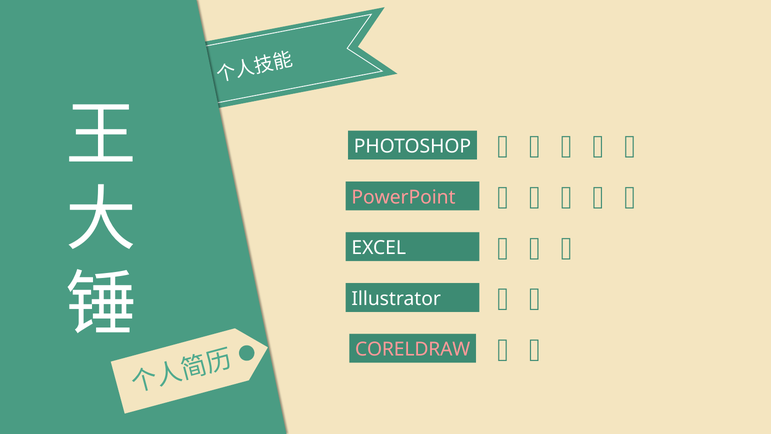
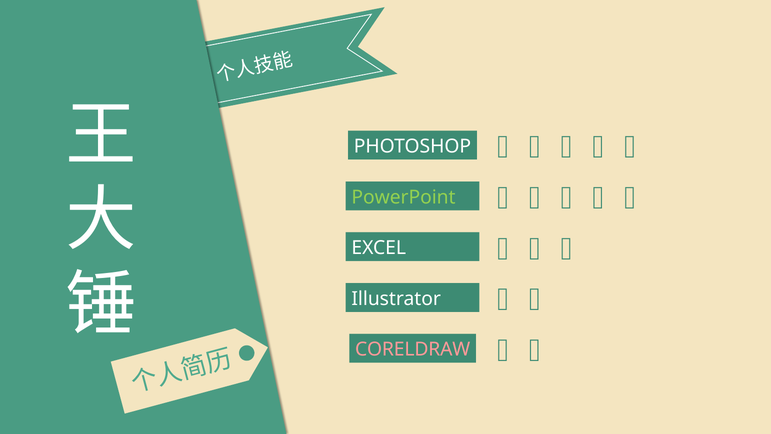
PowerPoint colour: pink -> light green (403, 197)
